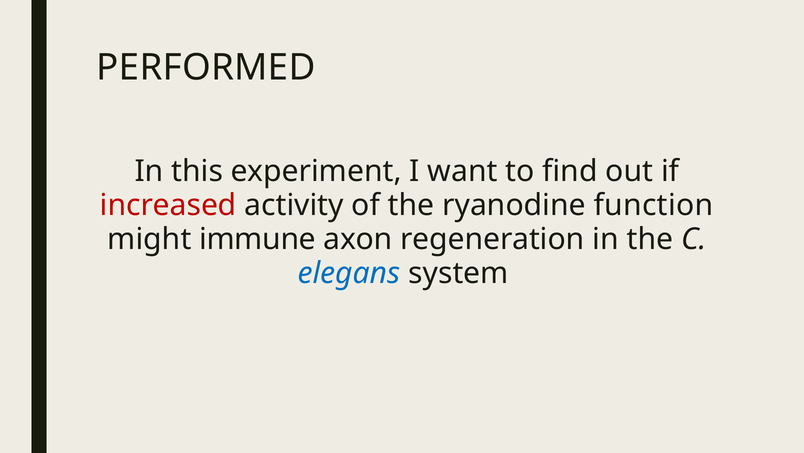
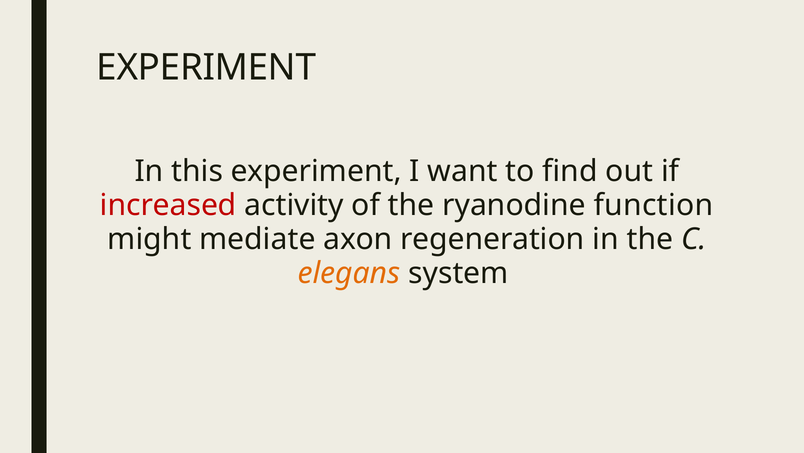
PERFORMED: PERFORMED -> EXPERIMENT (206, 68)
immune: immune -> mediate (257, 239)
elegans colour: blue -> orange (349, 273)
